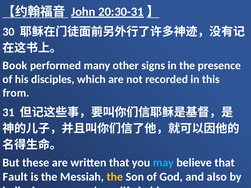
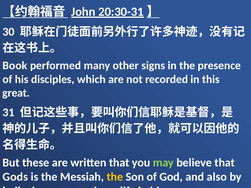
from: from -> great (16, 93)
may colour: light blue -> light green (163, 163)
Fault: Fault -> Gods (15, 177)
